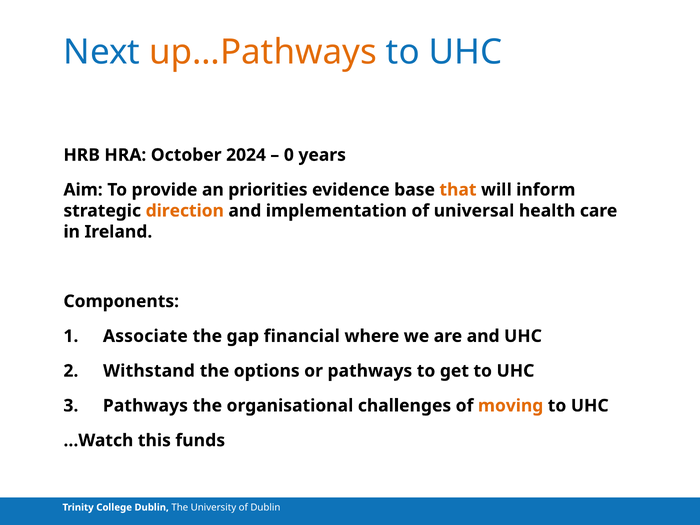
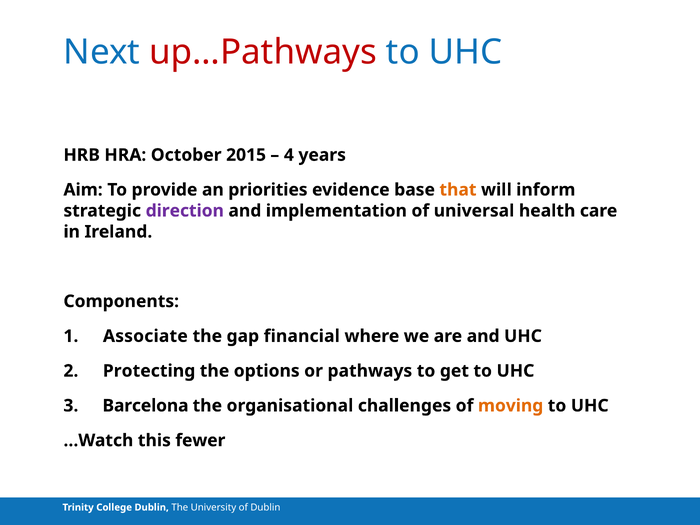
up…Pathways colour: orange -> red (263, 52)
2024: 2024 -> 2015 (246, 155)
0: 0 -> 4 (289, 155)
direction colour: orange -> purple (185, 211)
Withstand: Withstand -> Protecting (149, 371)
3 Pathways: Pathways -> Barcelona (146, 406)
funds: funds -> fewer (200, 440)
